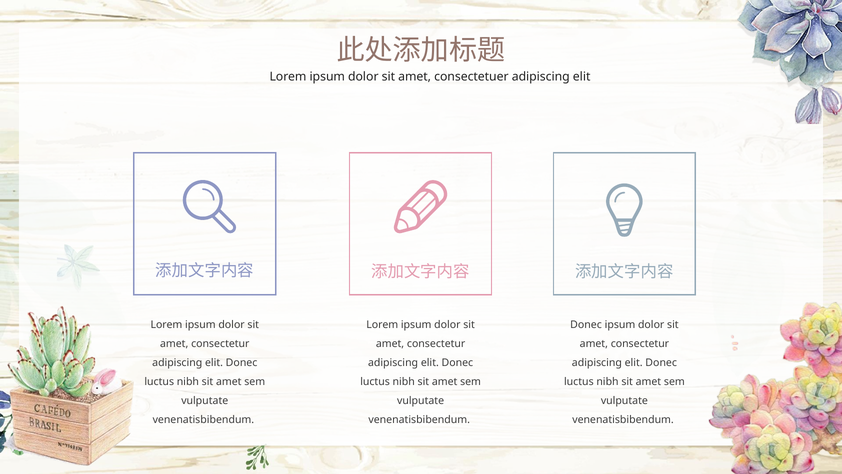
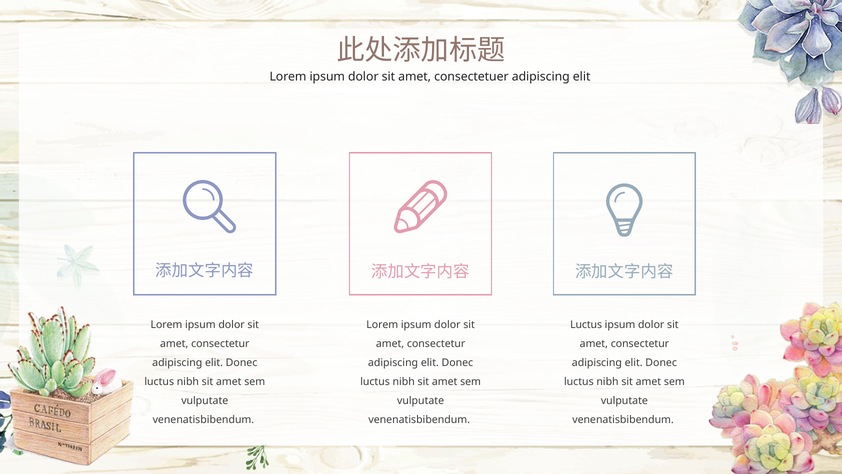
Donec: Donec -> Luctus (586, 324)
